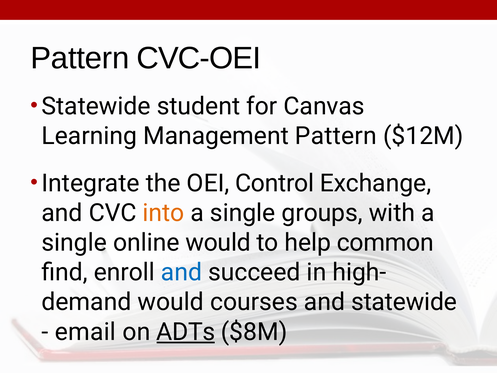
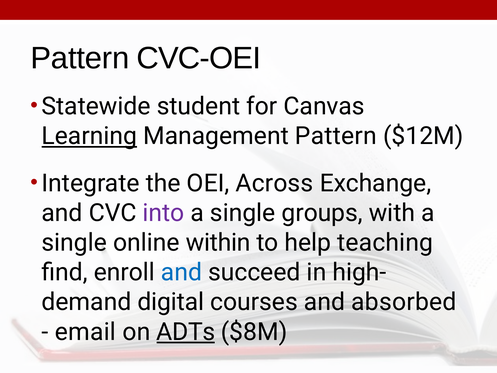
Learning underline: none -> present (89, 136)
Control: Control -> Across (274, 183)
into colour: orange -> purple (163, 213)
online would: would -> within (218, 243)
common: common -> teaching (385, 243)
would: would -> digital (171, 302)
and statewide: statewide -> absorbed (404, 302)
